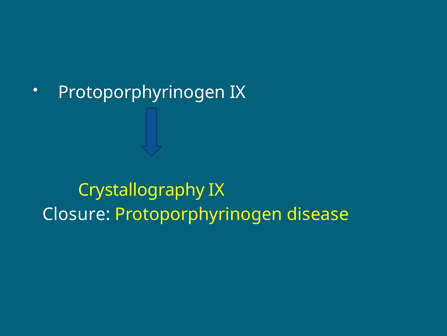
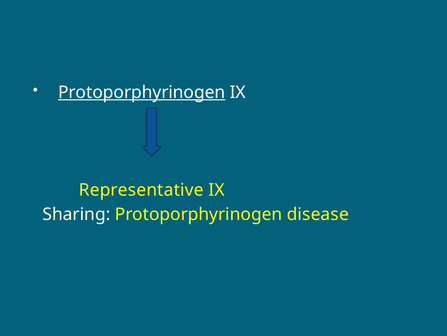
Protoporphyrinogen underline: none -> present (142, 92)
Crystallography: Crystallography -> Representative (141, 189)
Closure: Closure -> Sharing (76, 214)
